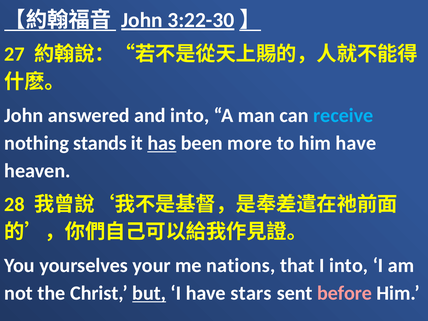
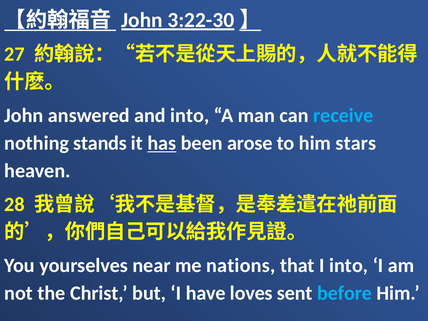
more: more -> arose (250, 143)
him have: have -> stars (356, 143)
your: your -> near (152, 266)
but underline: present -> none (149, 293)
stars: stars -> loves (251, 293)
before colour: pink -> light blue (345, 293)
